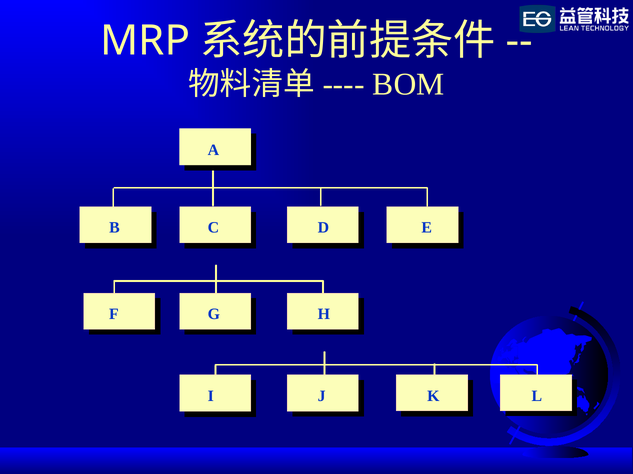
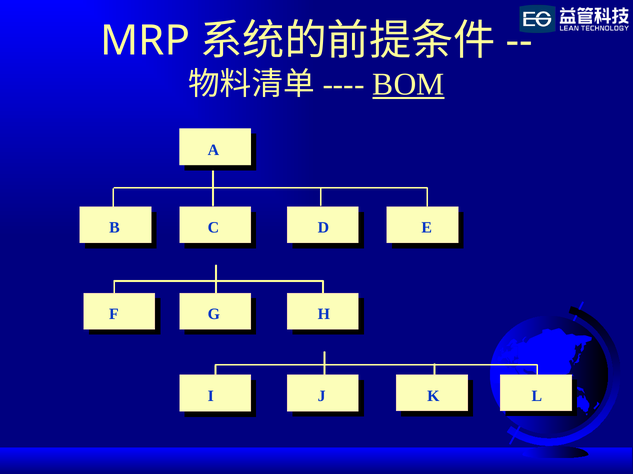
BOM underline: none -> present (409, 84)
